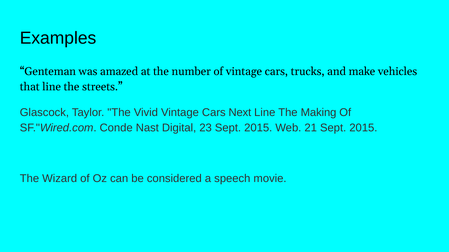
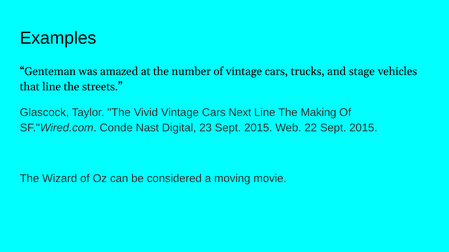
make: make -> stage (362, 72)
21: 21 -> 22 (311, 128)
speech: speech -> moving (232, 179)
